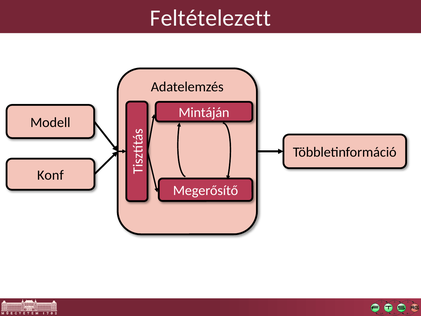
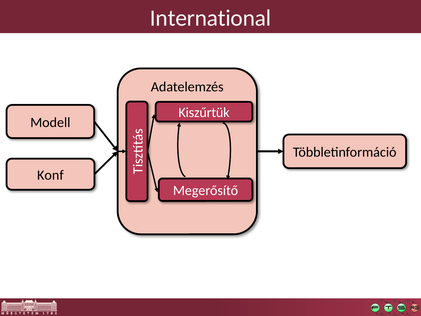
Feltételezett: Feltételezett -> International (211, 18)
Mintáján: Mintáján -> Kiszűrtük (204, 113)
